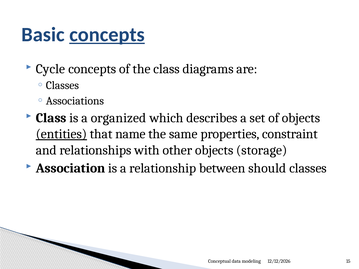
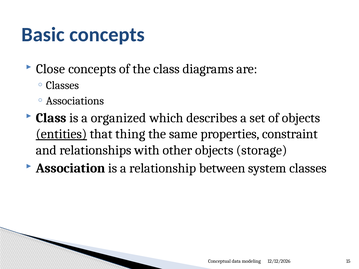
concepts underline: present -> none (107, 35)
Cycle: Cycle -> Close (51, 69)
name: name -> thing (130, 134)
should: should -> system (267, 168)
